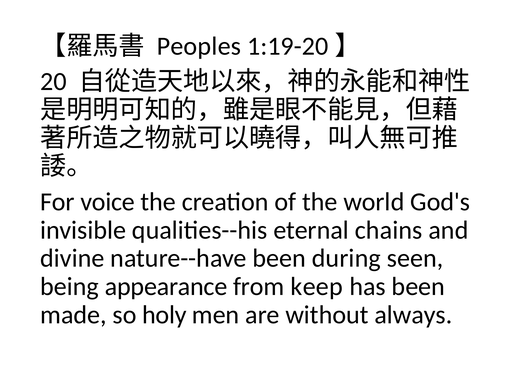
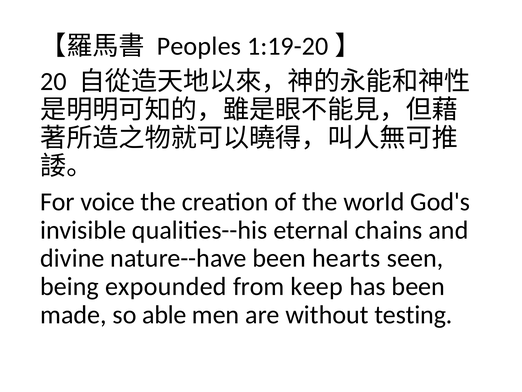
during: during -> hearts (346, 258)
appearance: appearance -> expounded (166, 286)
holy: holy -> able (164, 314)
always: always -> testing (413, 314)
